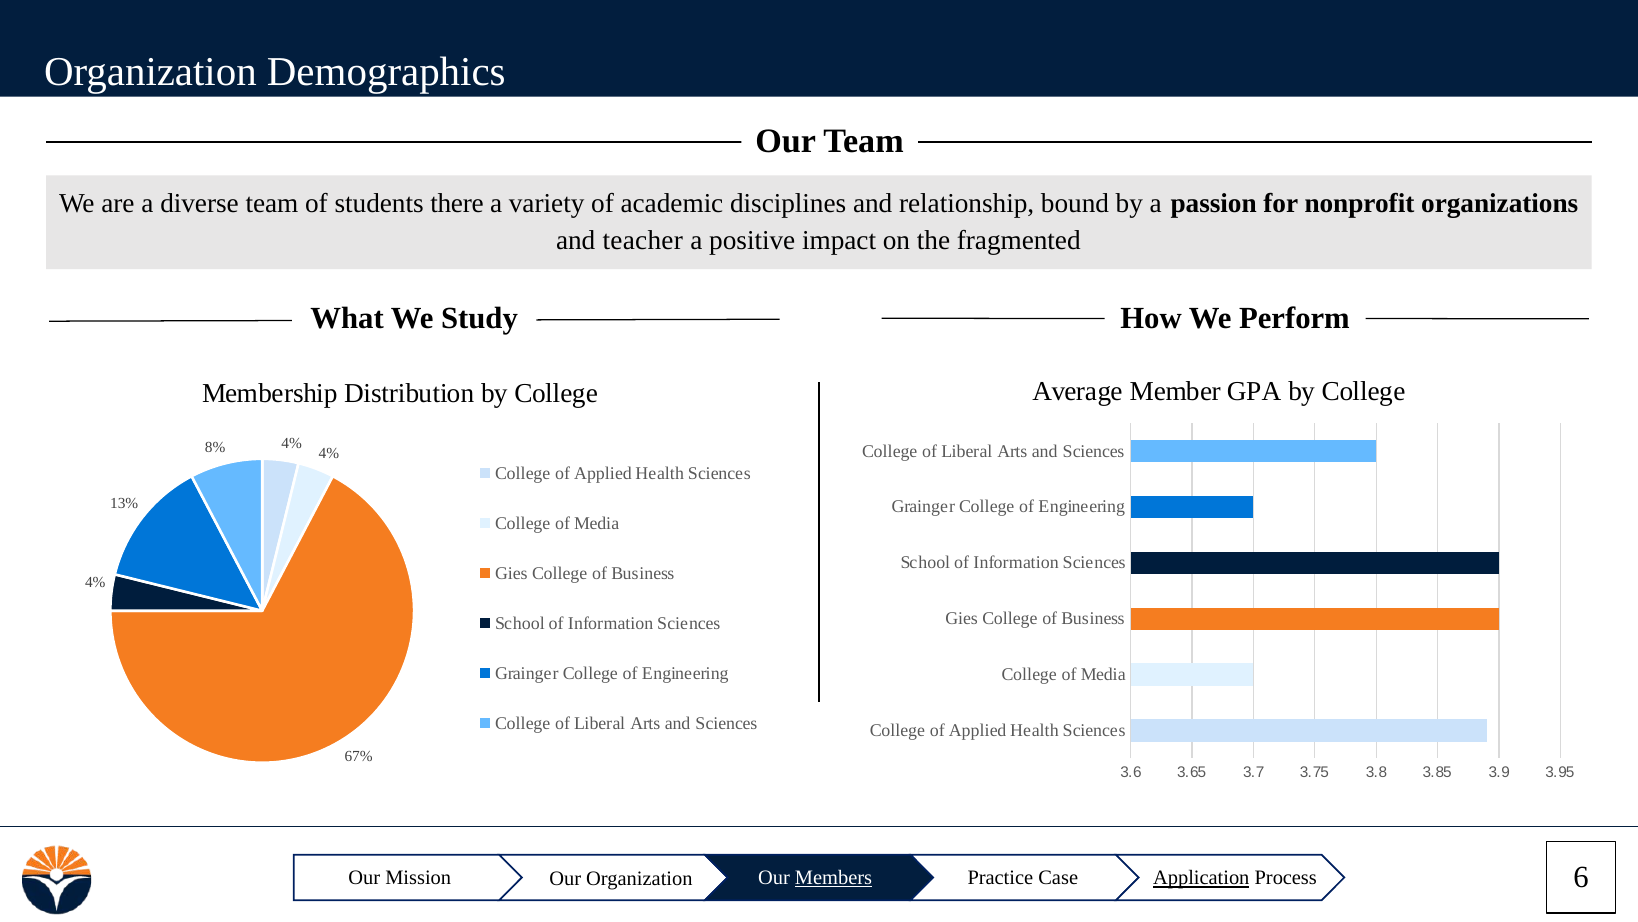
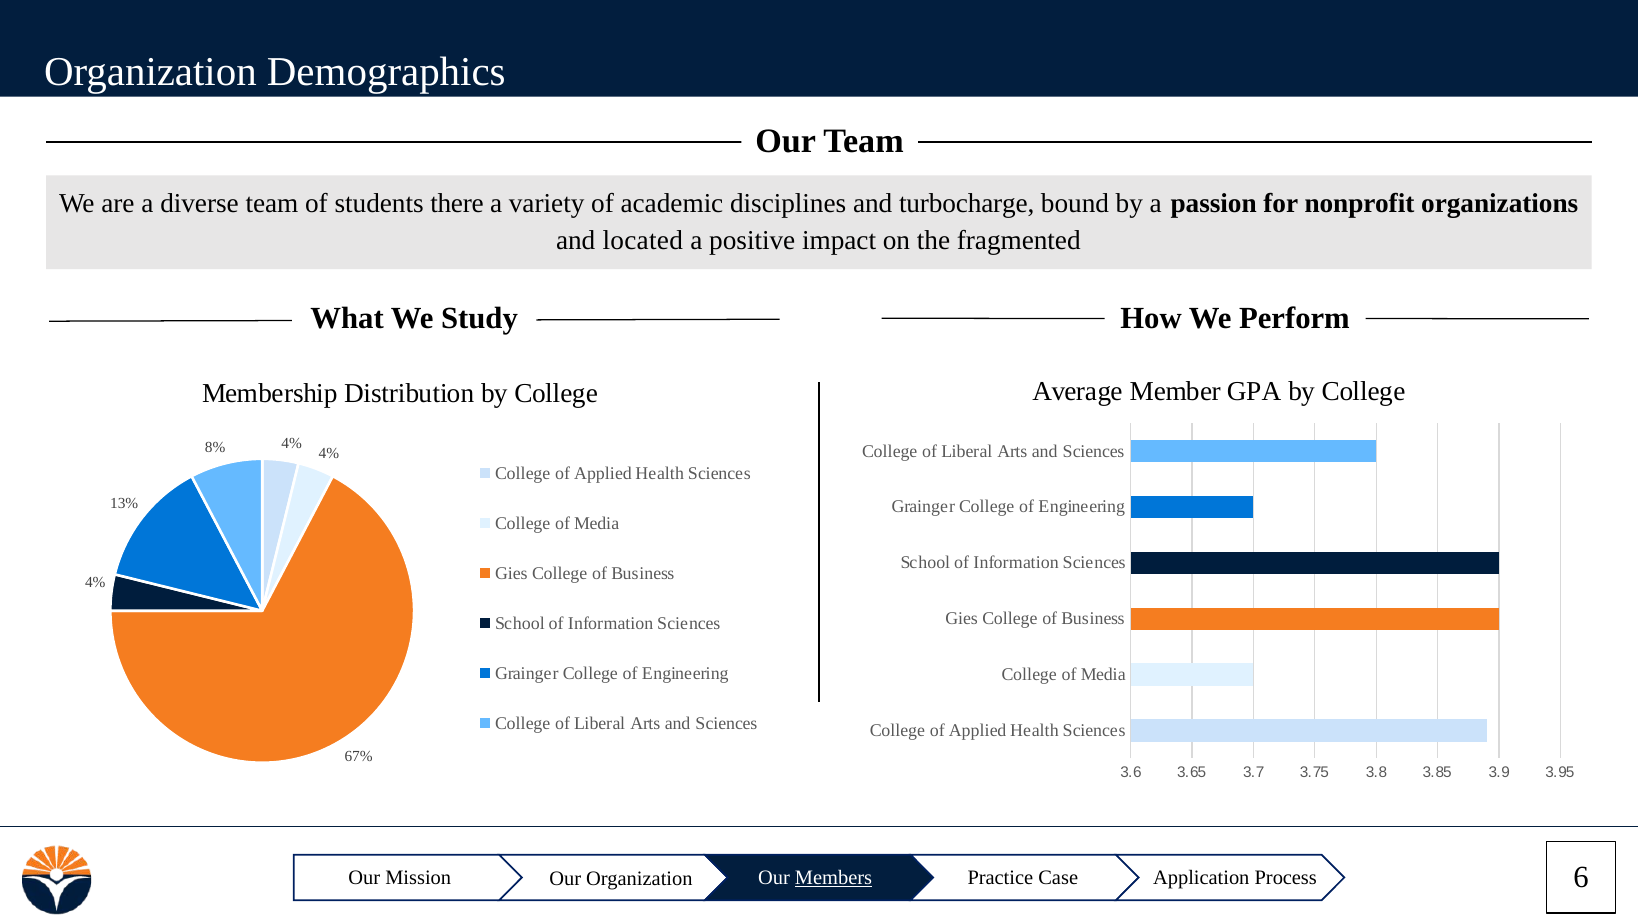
relationship: relationship -> turbocharge (967, 203)
teacher: teacher -> located (643, 241)
Application underline: present -> none (1201, 878)
